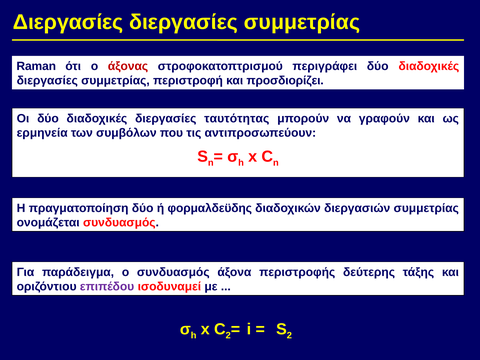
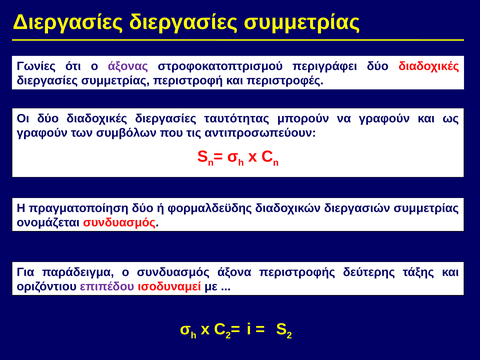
Raman: Raman -> Γωνίες (36, 66)
άξονας colour: red -> purple (128, 66)
προσδιορίζει: προσδιορίζει -> περιστροφές (285, 81)
ερμηνεία: ερμηνεία -> γραφούν (42, 133)
